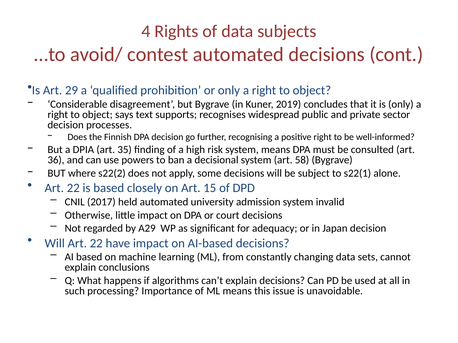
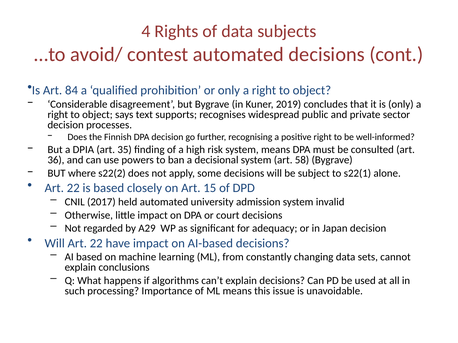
29: 29 -> 84 (72, 90)
